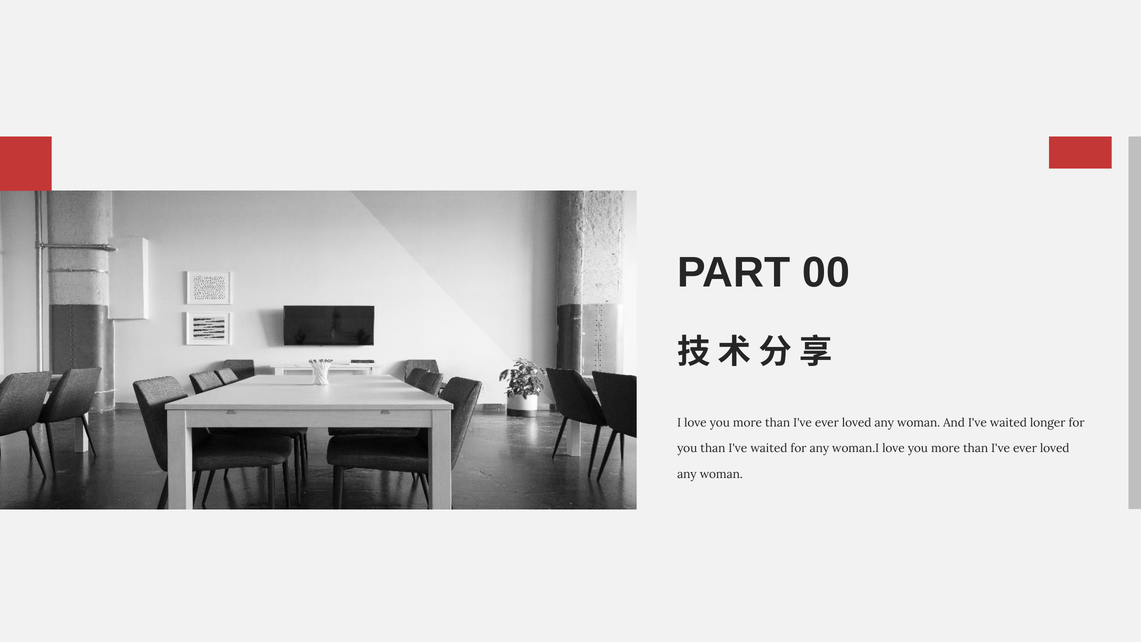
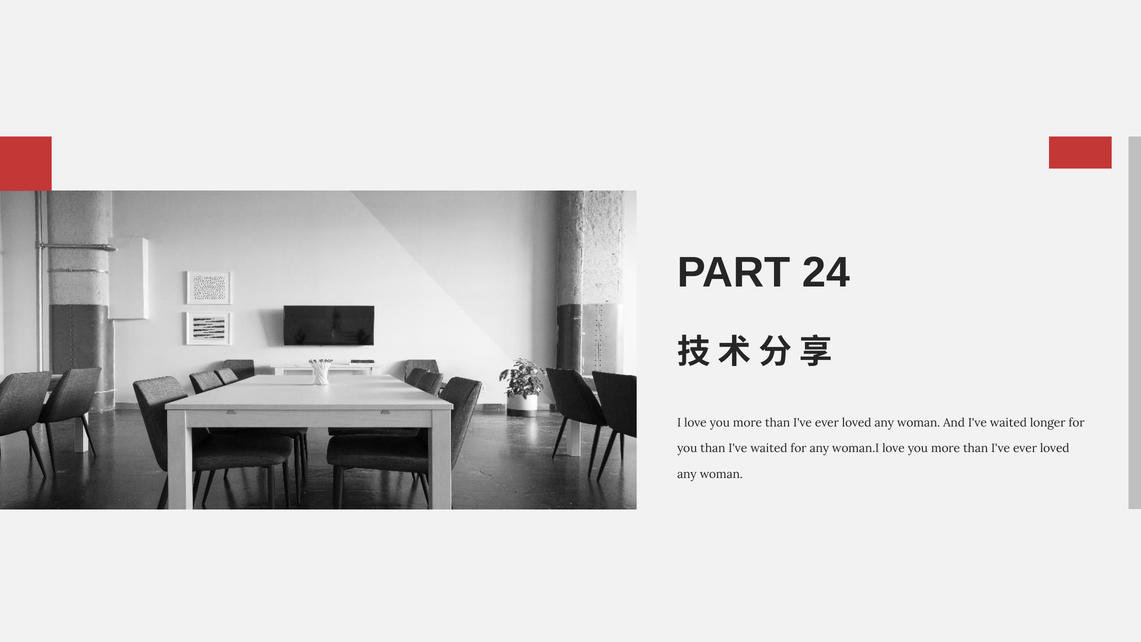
00: 00 -> 24 (826, 273)
